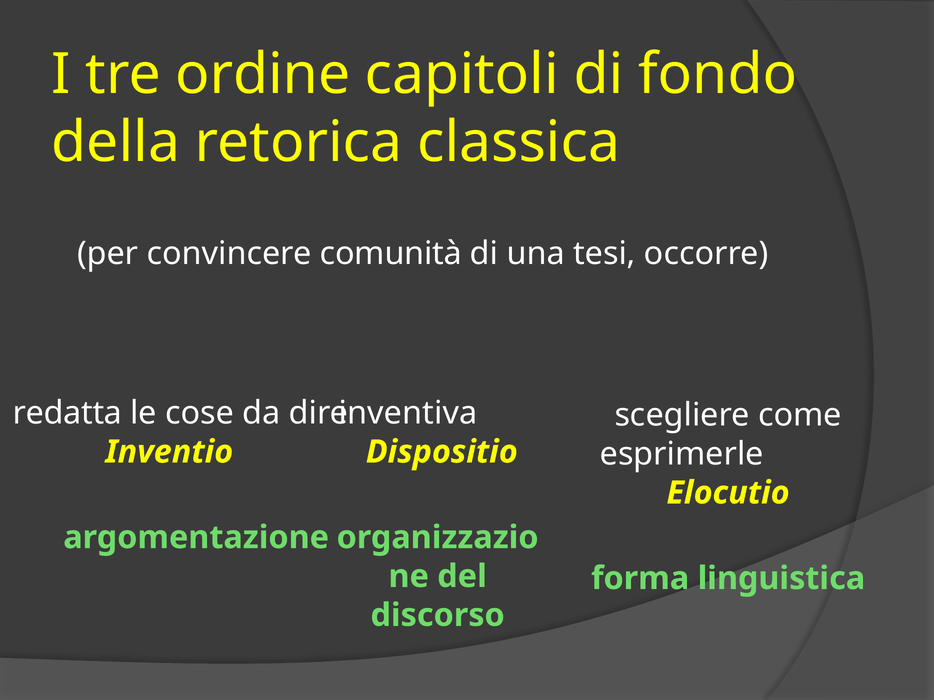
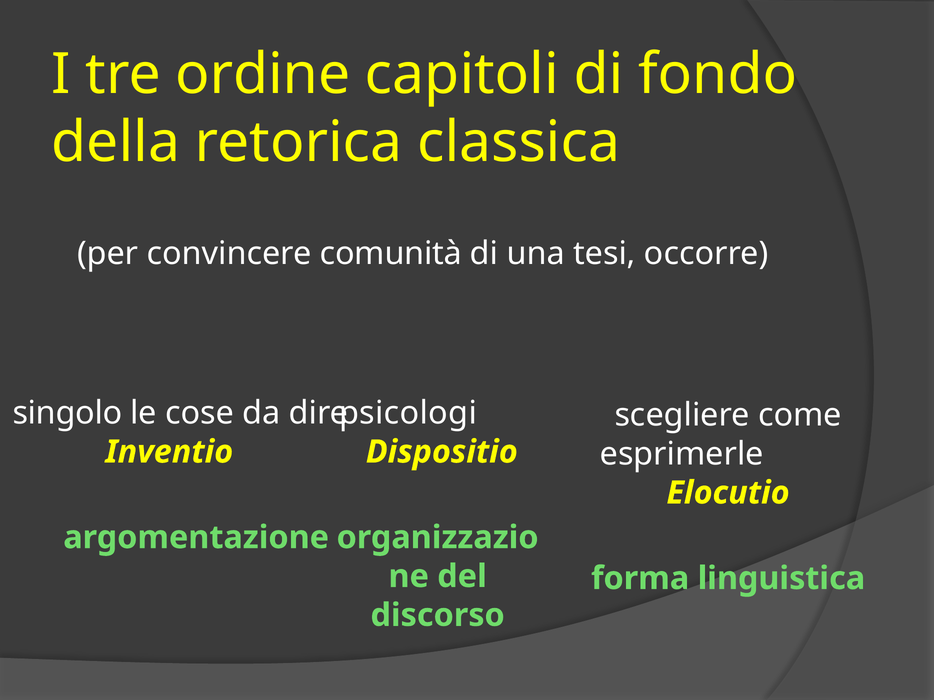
redatta: redatta -> singolo (67, 413)
inventiva: inventiva -> psicologi (408, 413)
